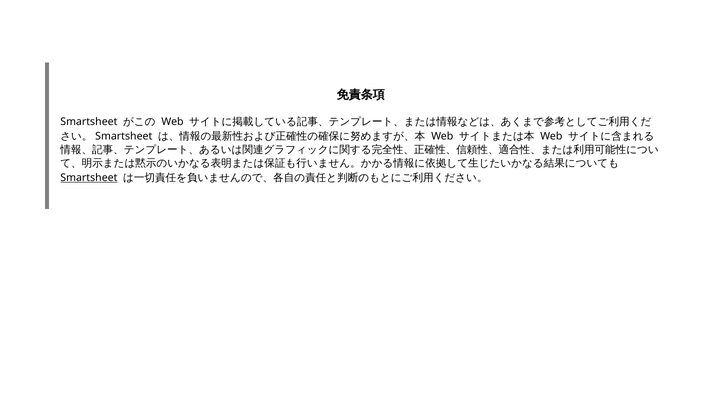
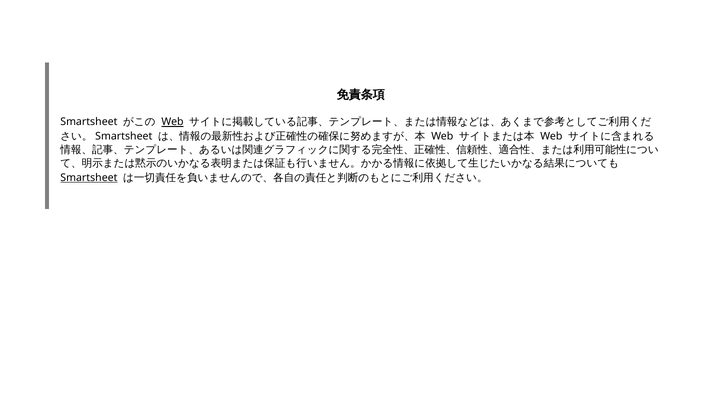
Web underline: none -> present (173, 122)
